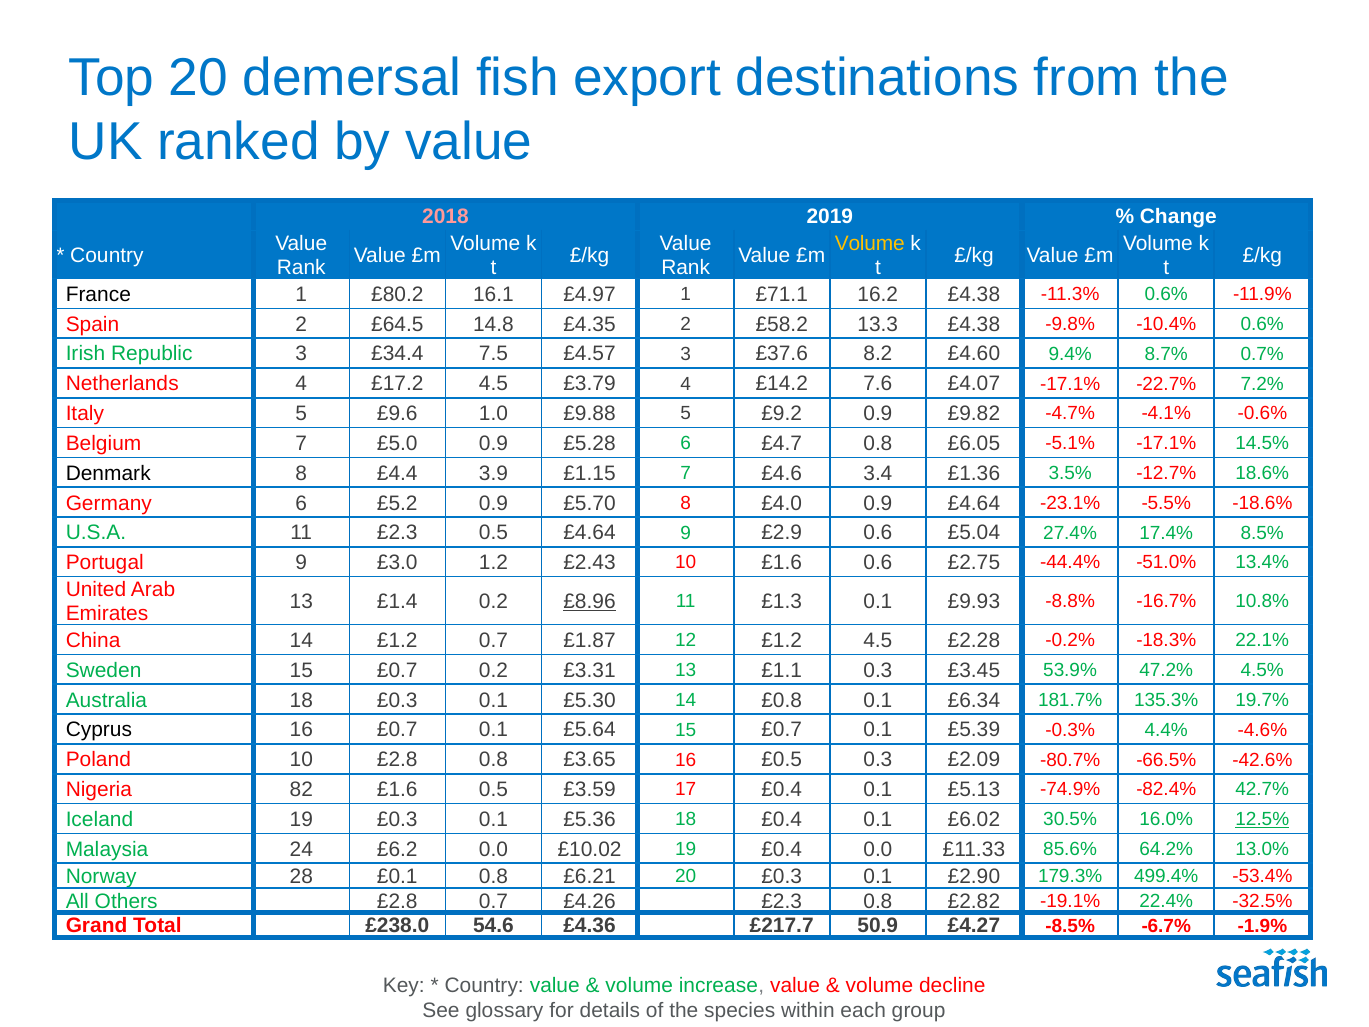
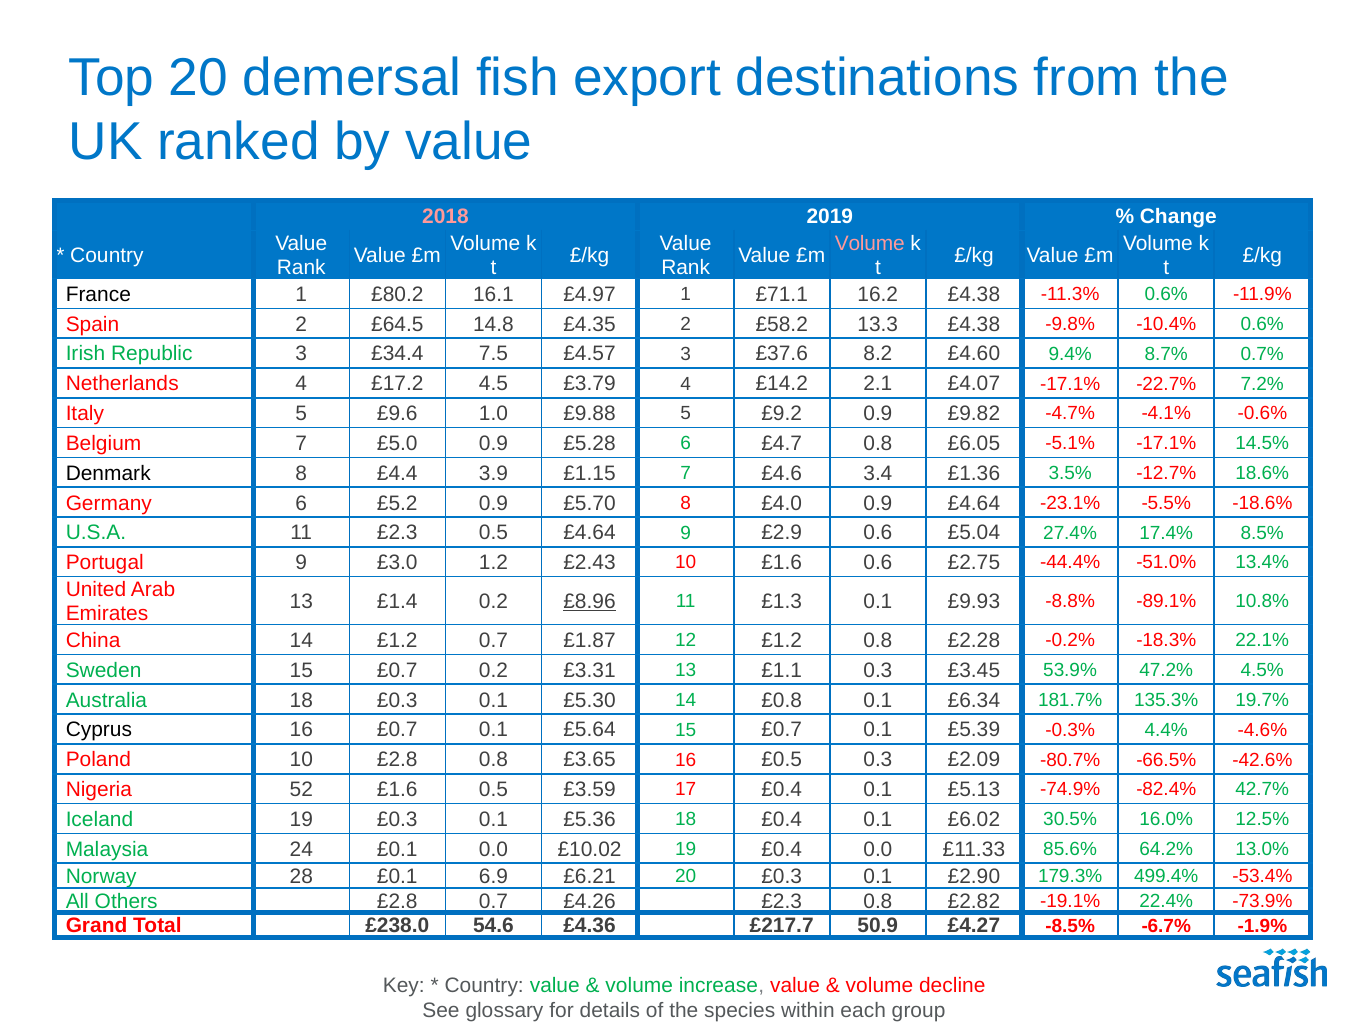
Volume colour: yellow -> pink (870, 244)
7.6: 7.6 -> 2.1 (878, 384)
-16.7%: -16.7% -> -89.1% (1166, 601)
£1.2 4.5: 4.5 -> 0.8 (878, 640)
82: 82 -> 52 (301, 789)
12.5% underline: present -> none (1262, 819)
24 £6.2: £6.2 -> £0.1 (397, 849)
£0.1 0.8: 0.8 -> 6.9 (493, 876)
-32.5%: -32.5% -> -73.9% (1262, 901)
